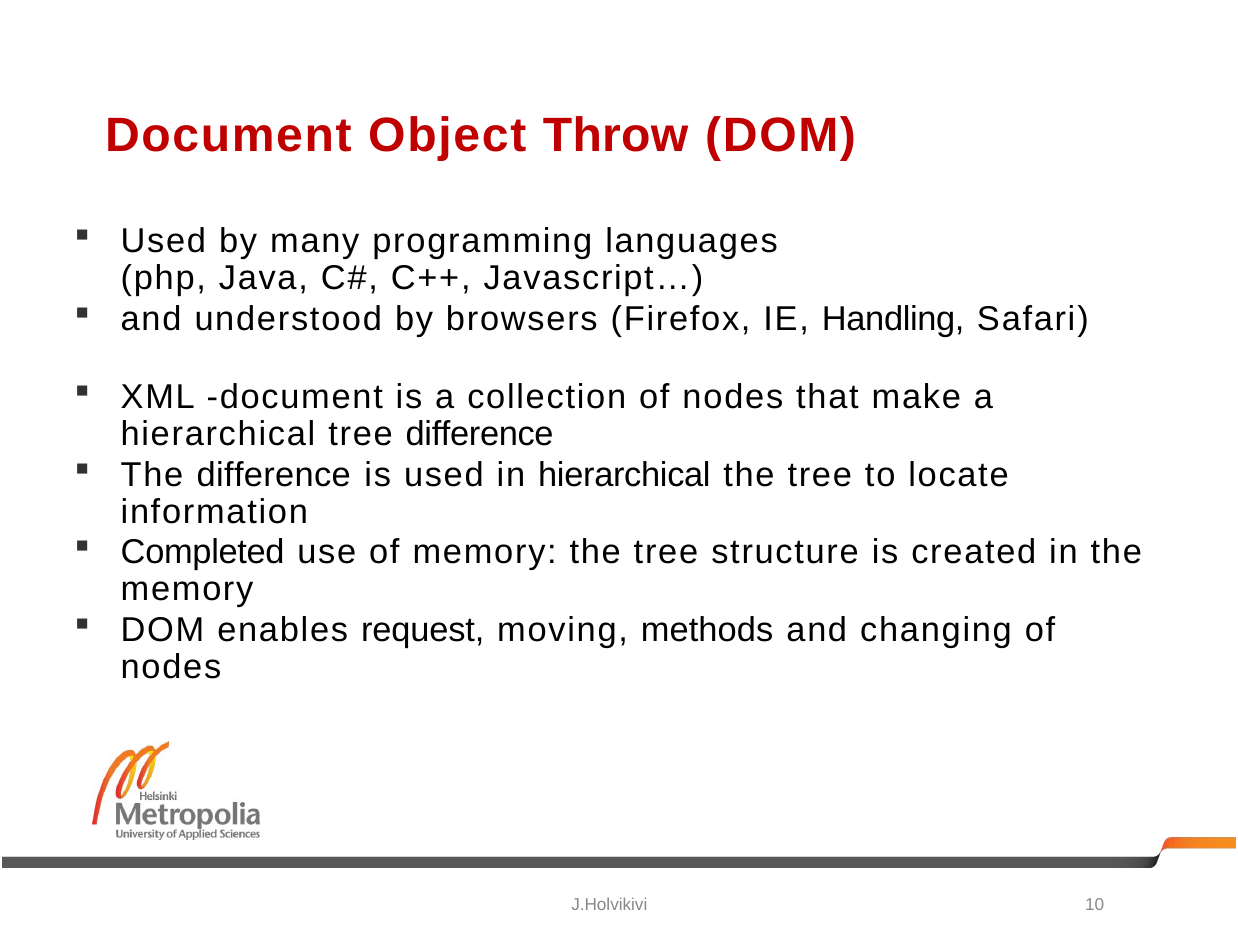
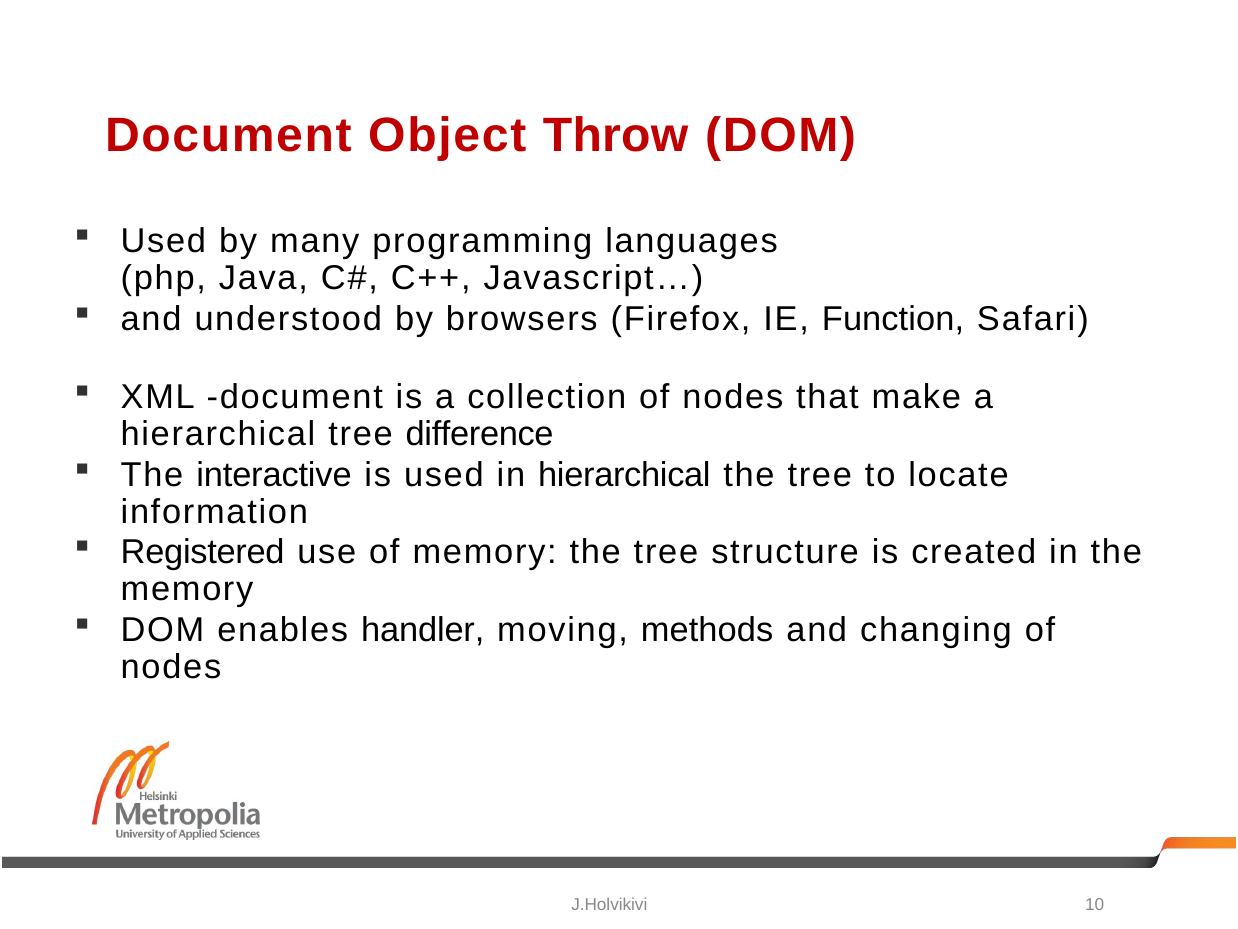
Handling: Handling -> Function (893, 319)
The difference: difference -> interactive (274, 474)
Completed: Completed -> Registered (203, 552)
request: request -> handler (423, 630)
